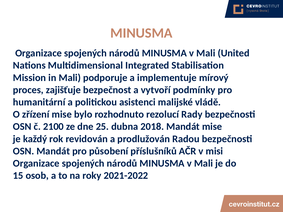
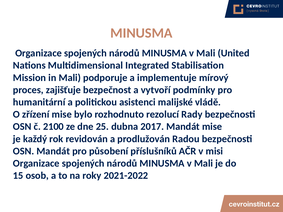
2018: 2018 -> 2017 (152, 127)
